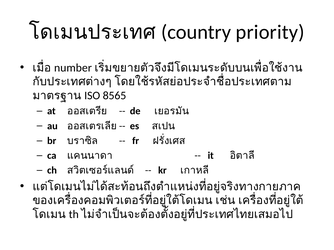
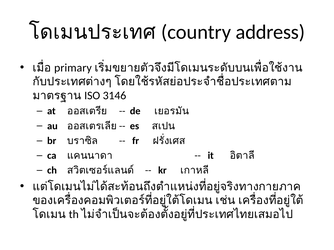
priority: priority -> address (270, 32)
number: number -> primary (73, 68)
8565: 8565 -> 3146 (114, 96)
